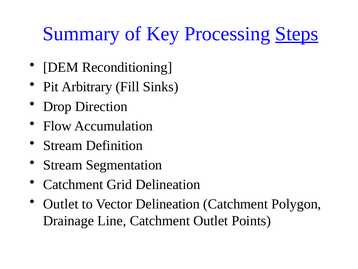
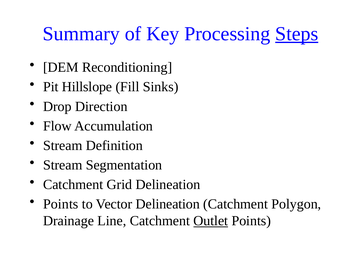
Arbitrary: Arbitrary -> Hillslope (87, 87)
Outlet: Outlet -> Points (61, 204)
Outlet underline: none -> present (211, 220)
